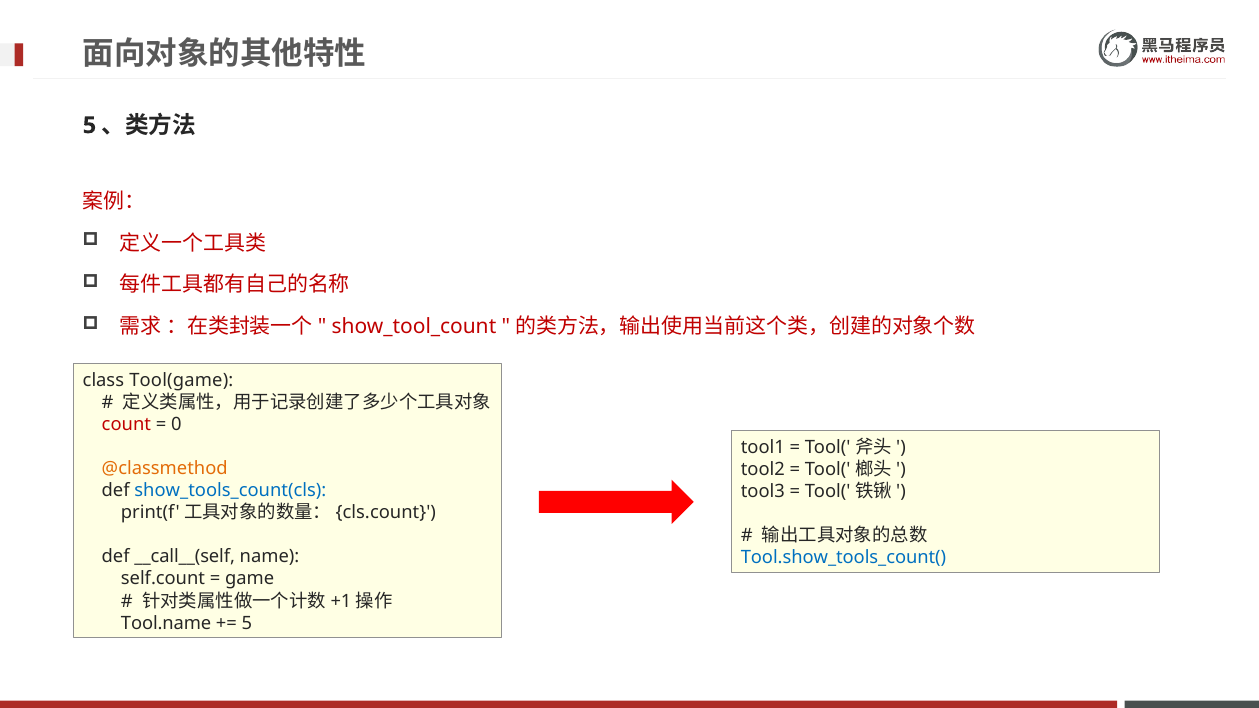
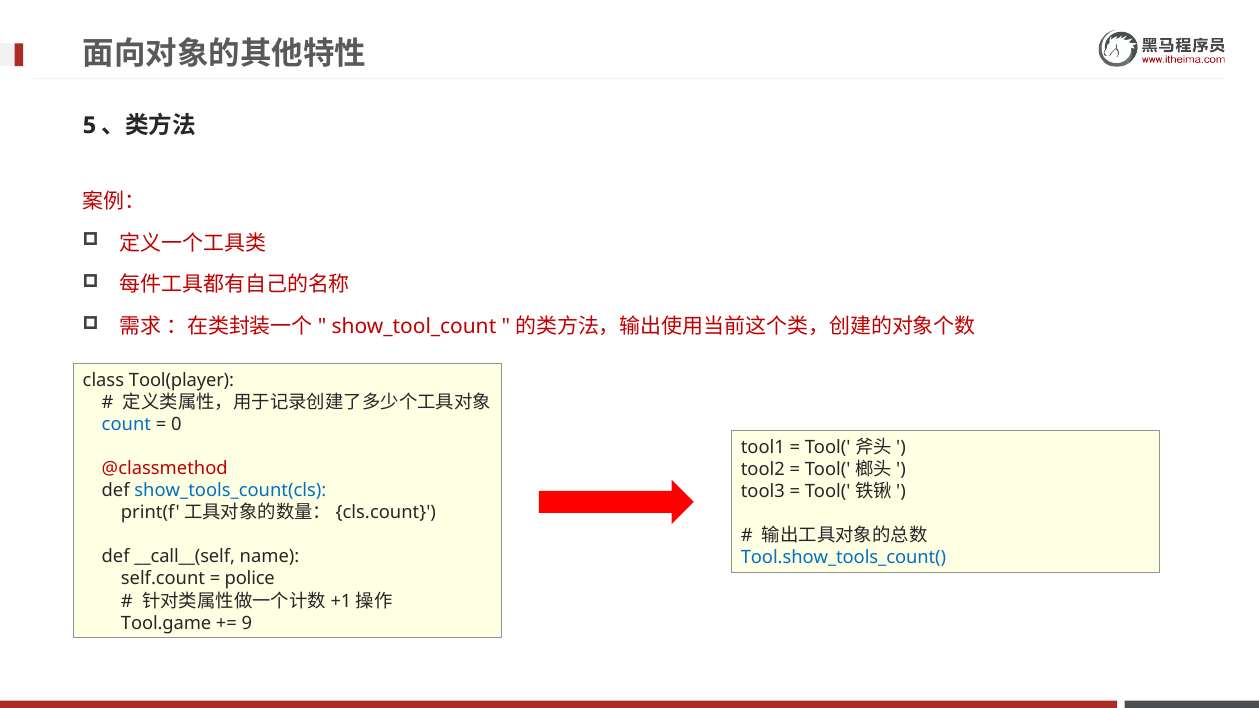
Tool(game: Tool(game -> Tool(player (182, 381)
count colour: red -> blue (126, 425)
@classmethod colour: orange -> red (165, 469)
game: game -> police (250, 579)
Tool.name: Tool.name -> Tool.game (166, 623)
5: 5 -> 9 (247, 623)
